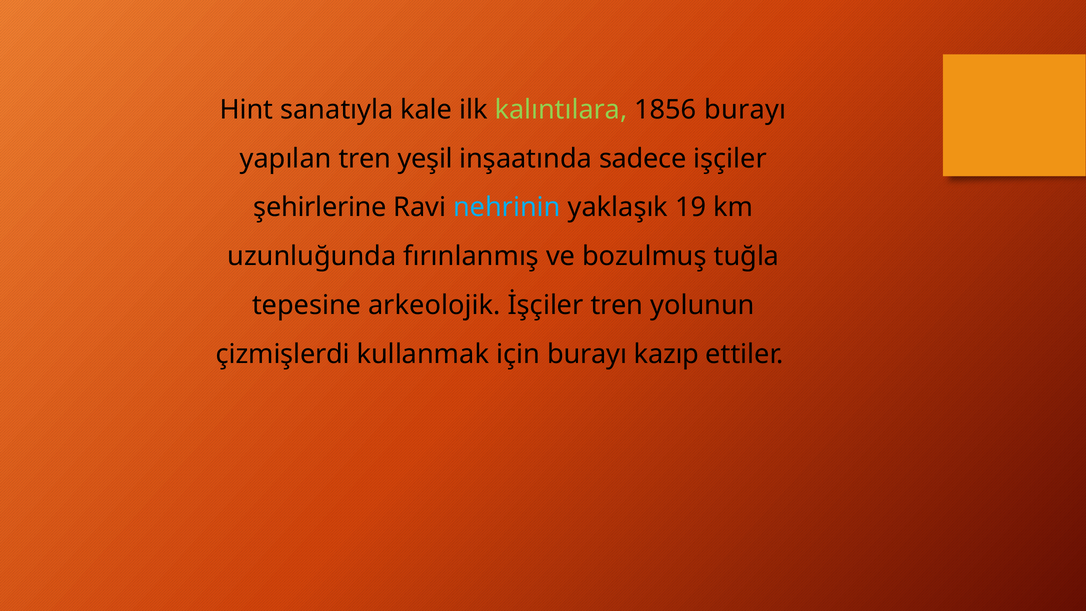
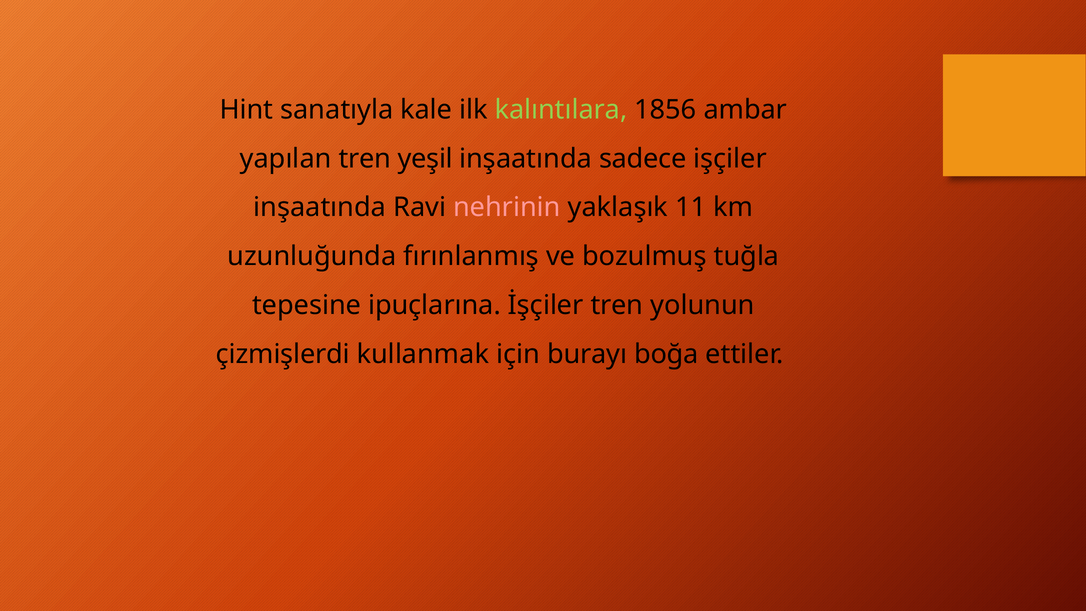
1856 burayı: burayı -> ambar (745, 110)
şehirlerine: şehirlerine -> inşaatında (320, 207)
nehrinin colour: light blue -> pink (507, 207)
19: 19 -> 11 (691, 207)
arkeolojik: arkeolojik -> ipuçlarına (435, 305)
kazıp: kazıp -> boğa (666, 354)
